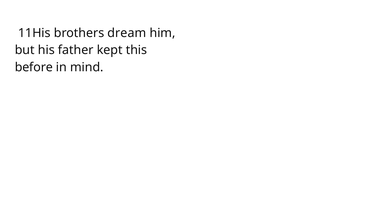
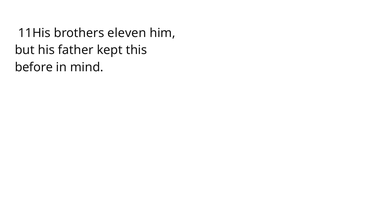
dream: dream -> eleven (127, 33)
